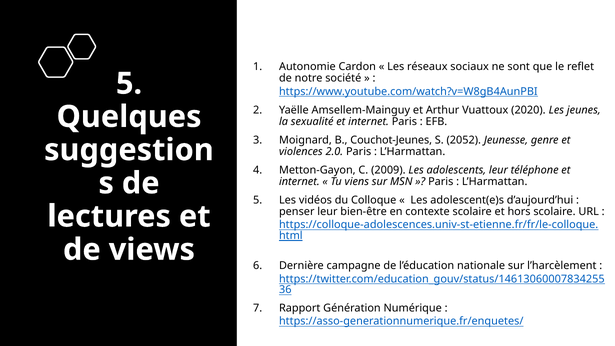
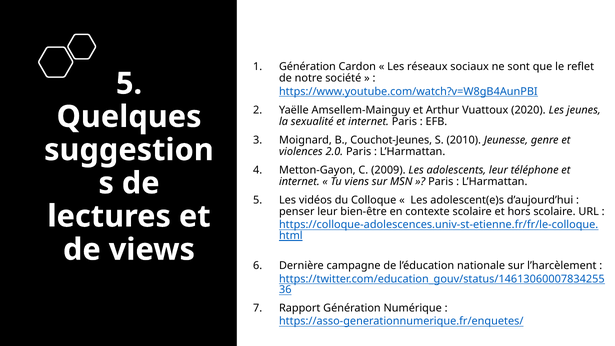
Autonomie: Autonomie -> Génération (307, 67)
2052: 2052 -> 2010 (464, 140)
